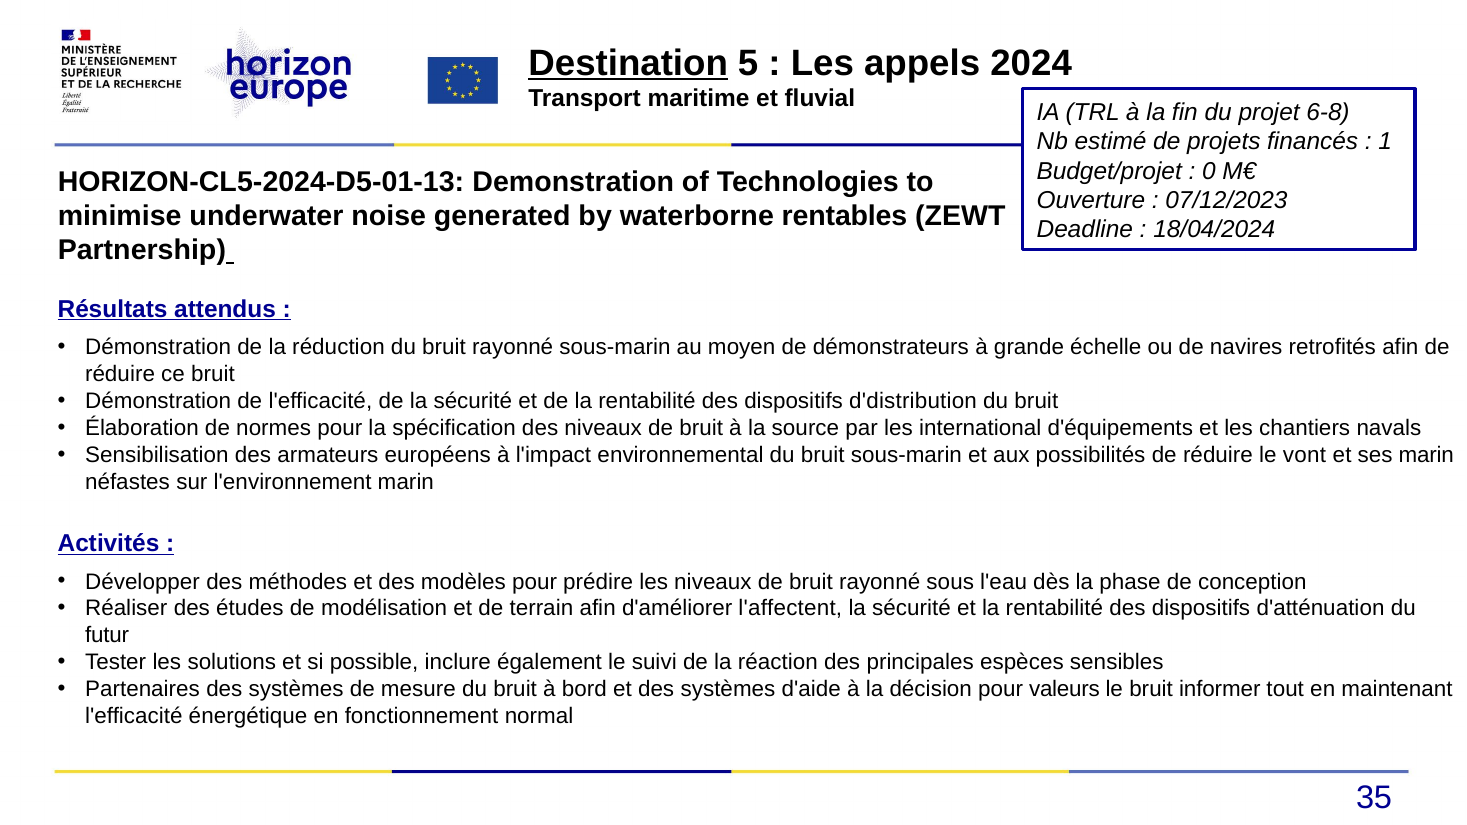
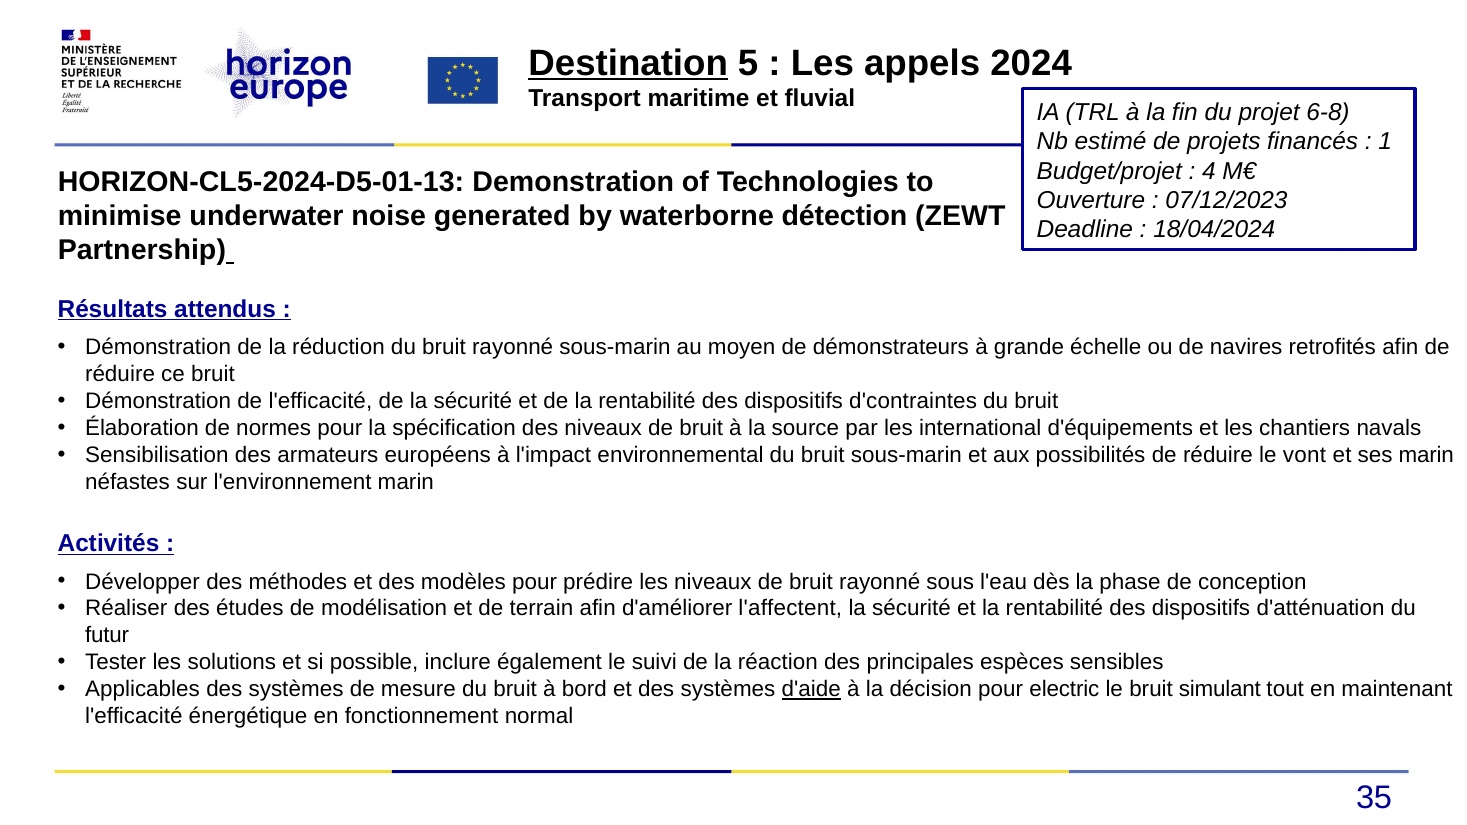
0: 0 -> 4 (1209, 171)
rentables: rentables -> détection (845, 216)
d'distribution: d'distribution -> d'contraintes (913, 401)
Partenaires: Partenaires -> Applicables (143, 689)
d'aide underline: none -> present (811, 689)
valeurs: valeurs -> electric (1064, 689)
informer: informer -> simulant (1220, 689)
